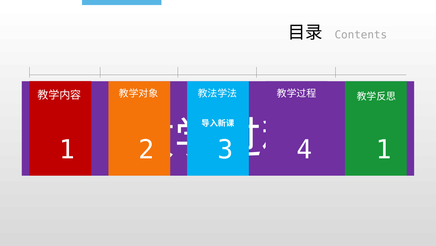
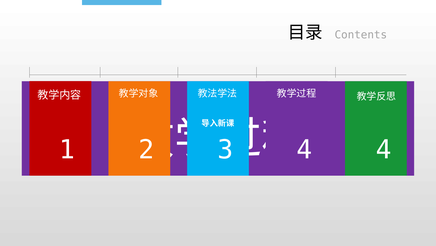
1: 1 -> 4 (384, 149)
